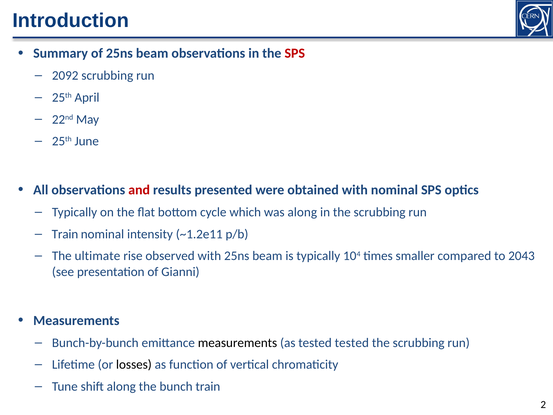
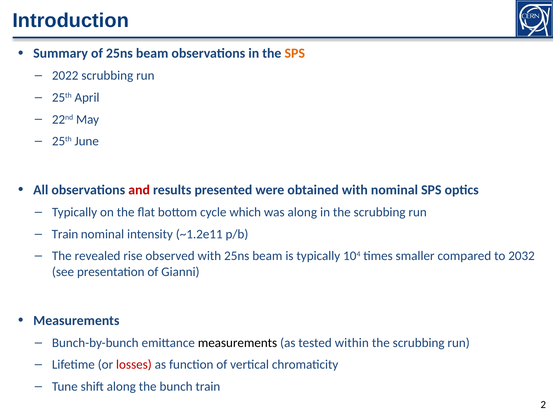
SPS colour: red -> orange (295, 53)
2092: 2092 -> 2022 (65, 76)
ultimate: ultimate -> revealed (98, 256)
2043: 2043 -> 2032 (522, 256)
tested tested: tested -> within (352, 343)
losses colour: black -> red (134, 364)
